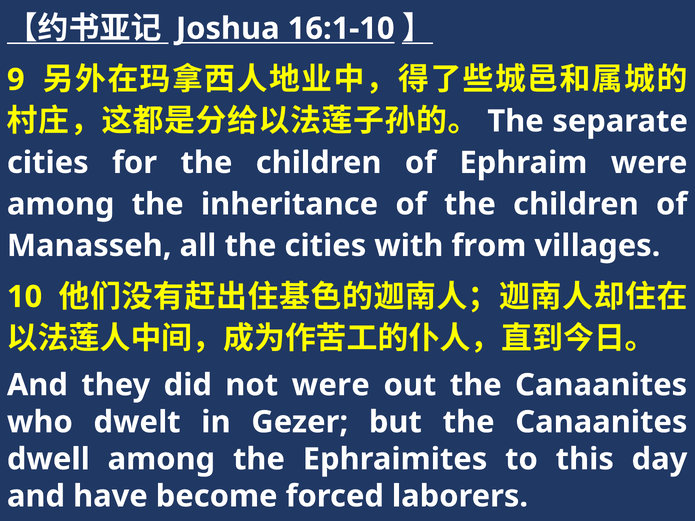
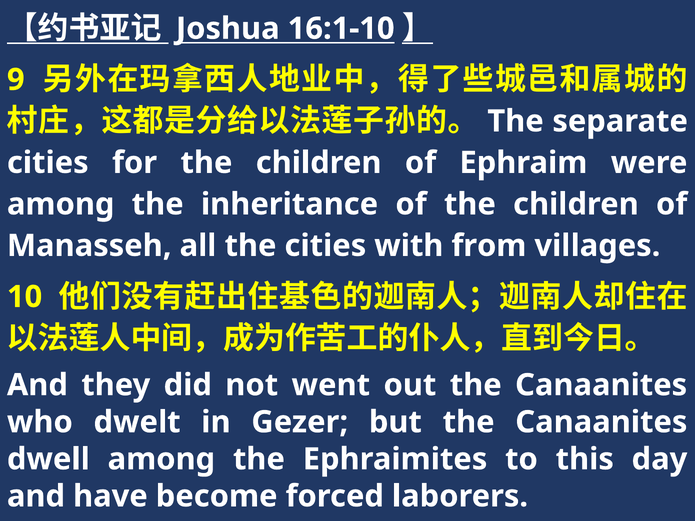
not were: were -> went (331, 385)
